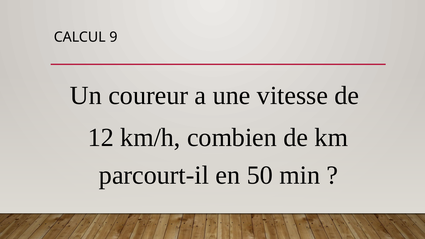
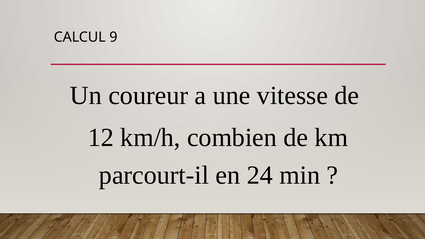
50: 50 -> 24 (260, 175)
